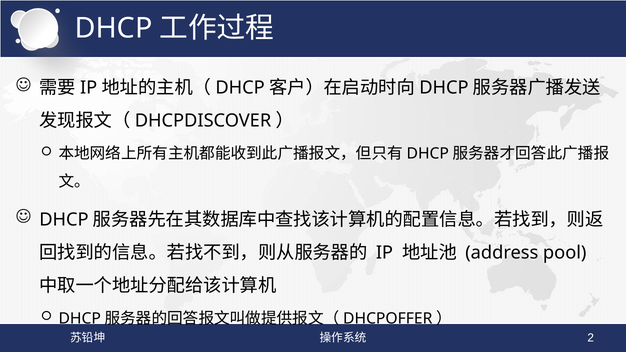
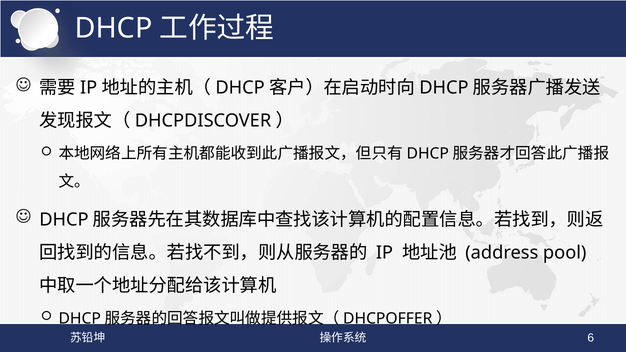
2: 2 -> 6 (591, 338)
